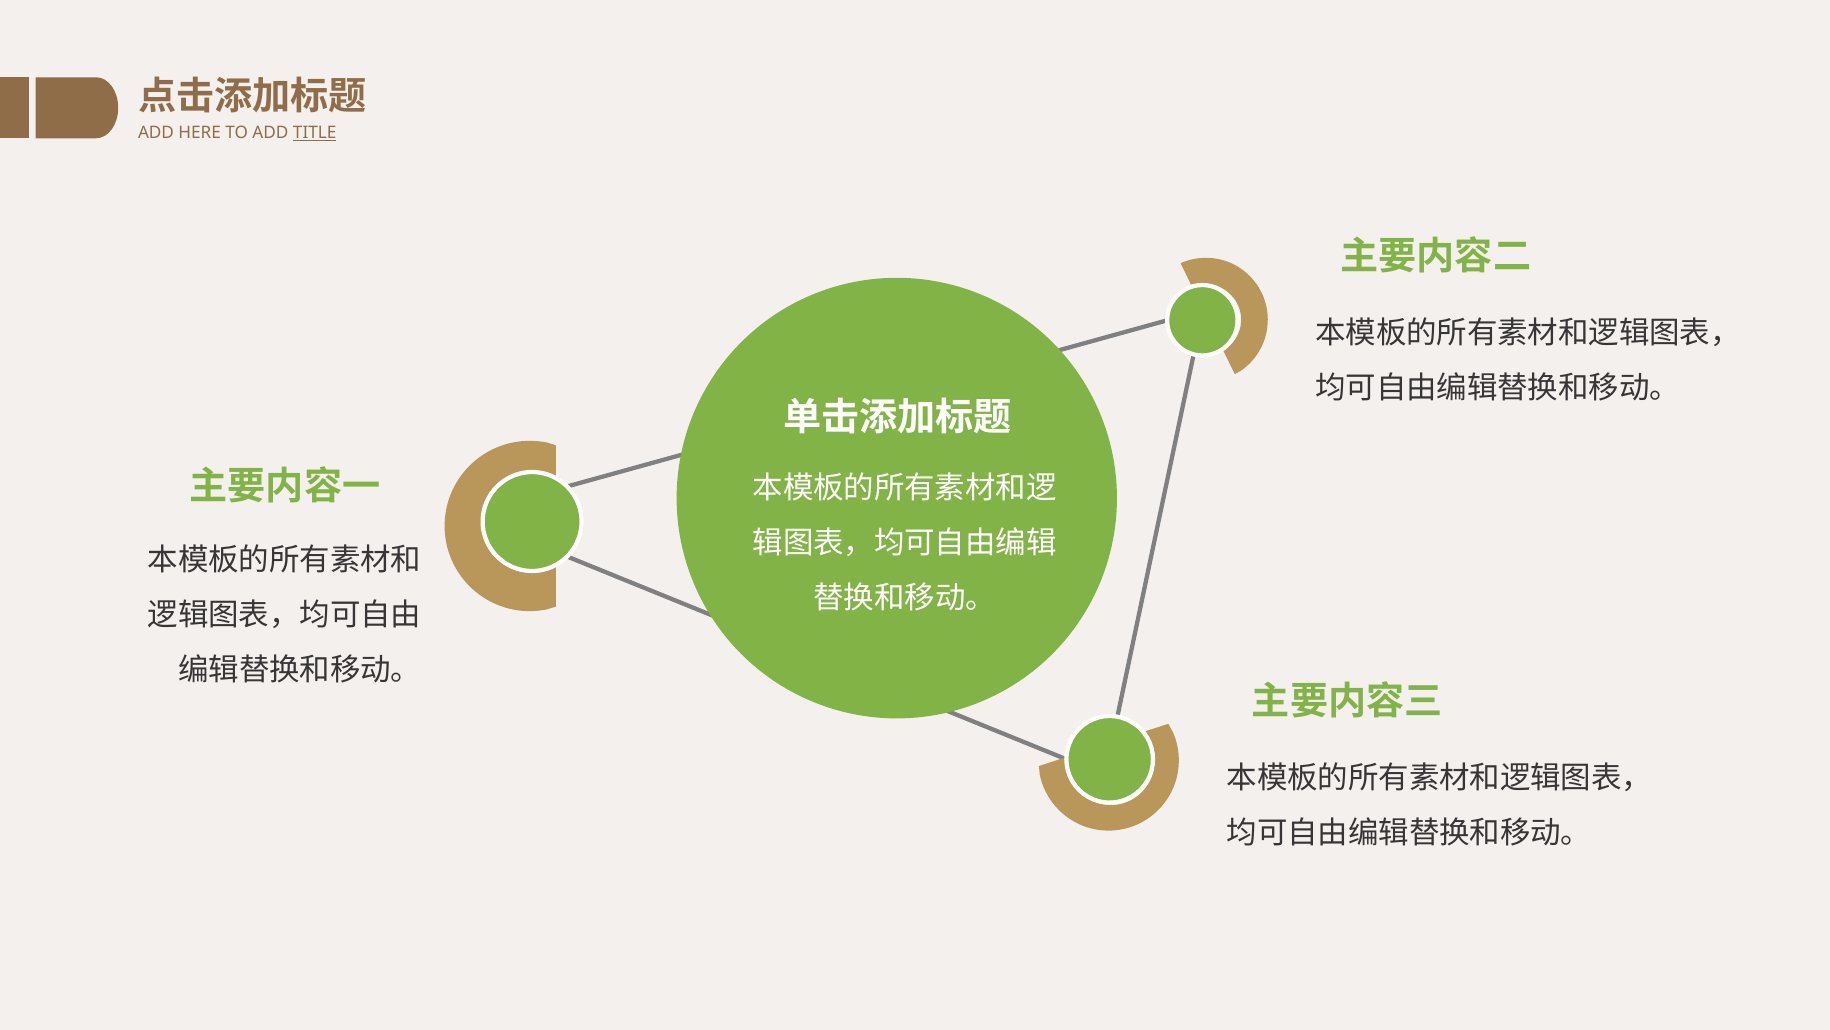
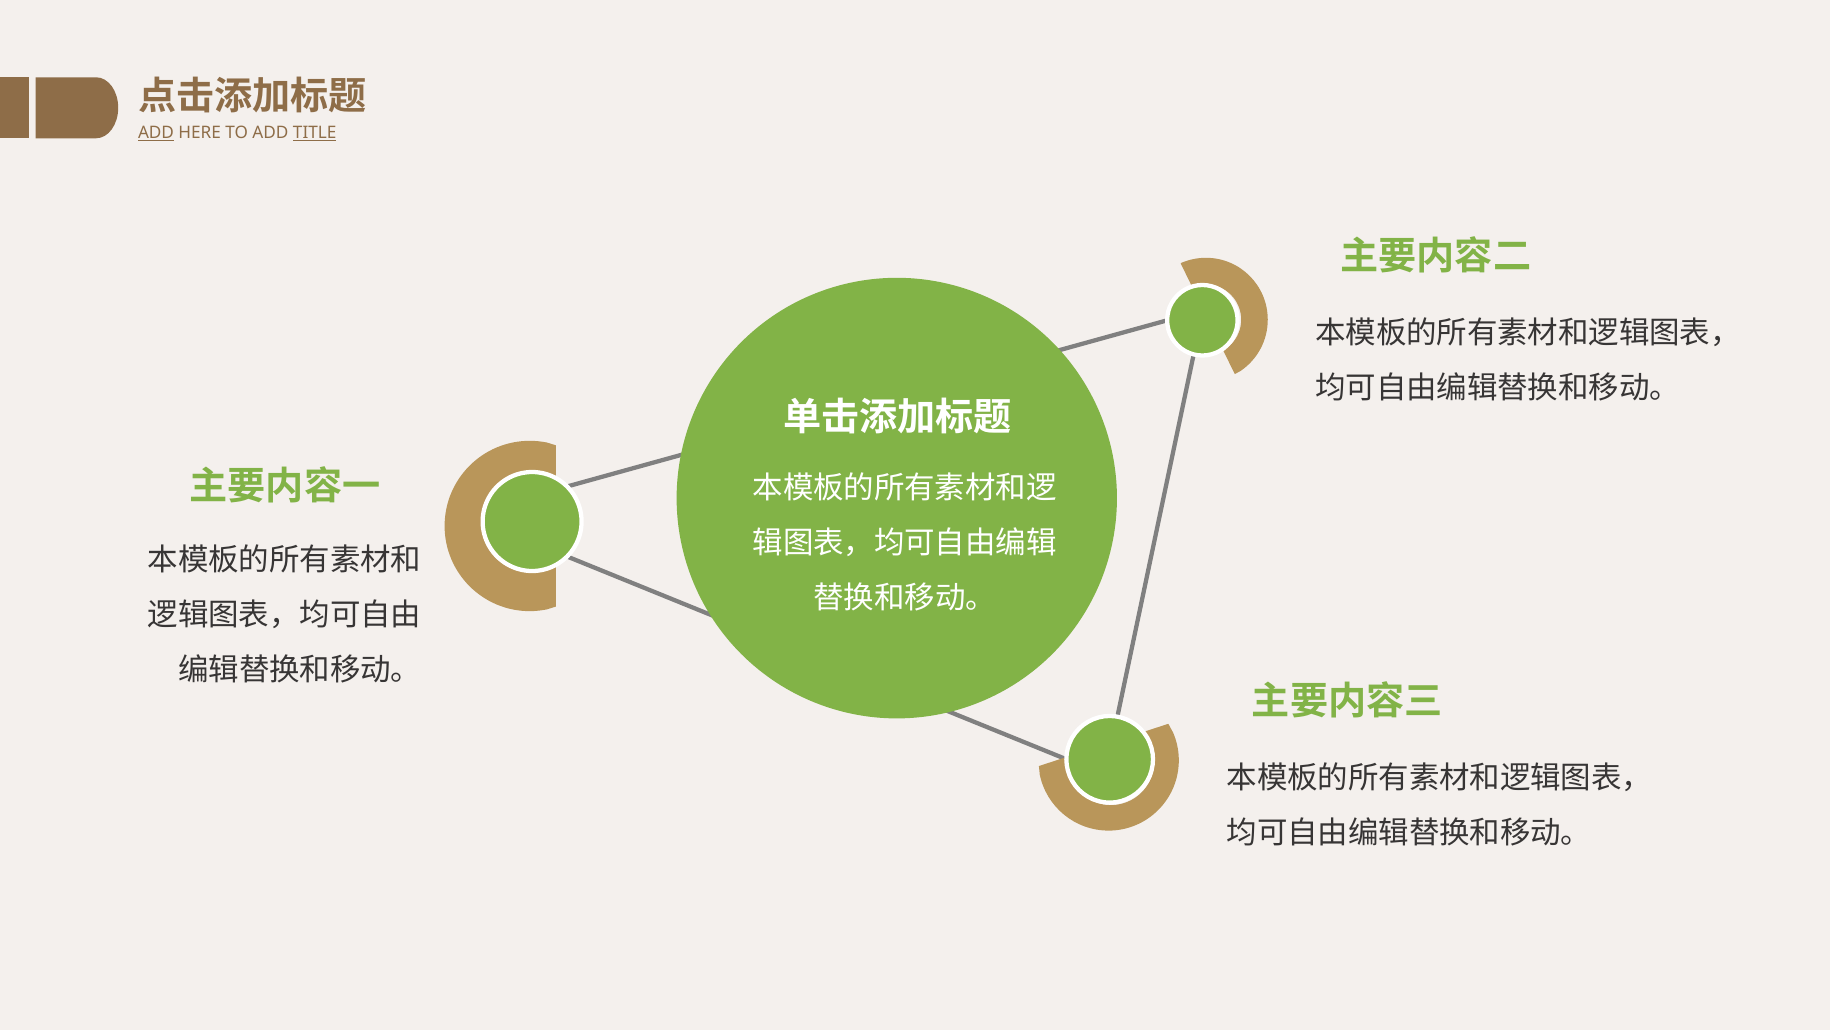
ADD underline: none -> present (156, 133)
